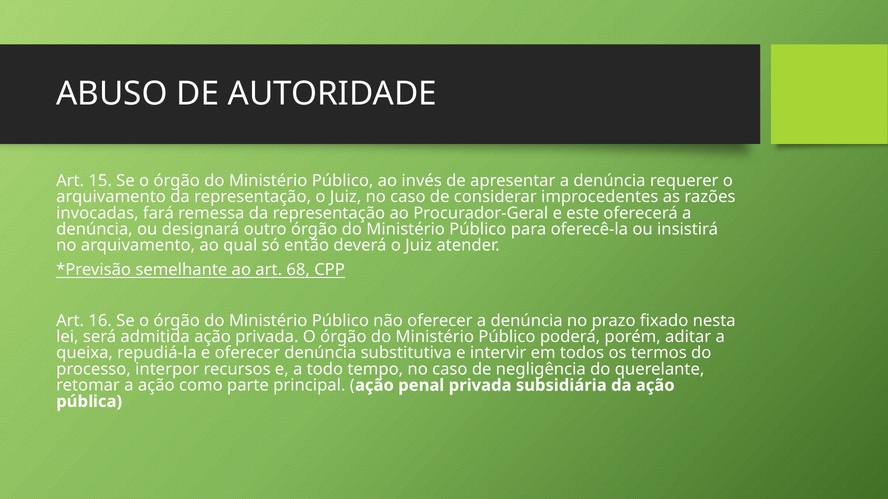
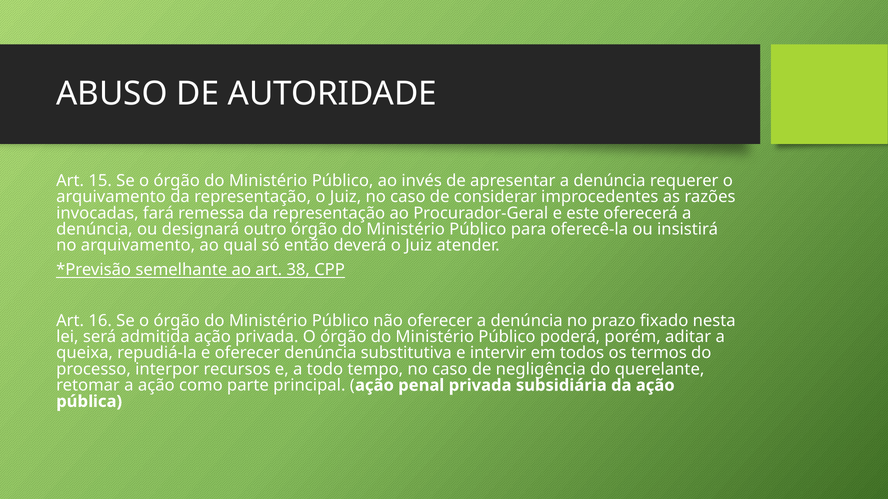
68: 68 -> 38 (298, 270)
